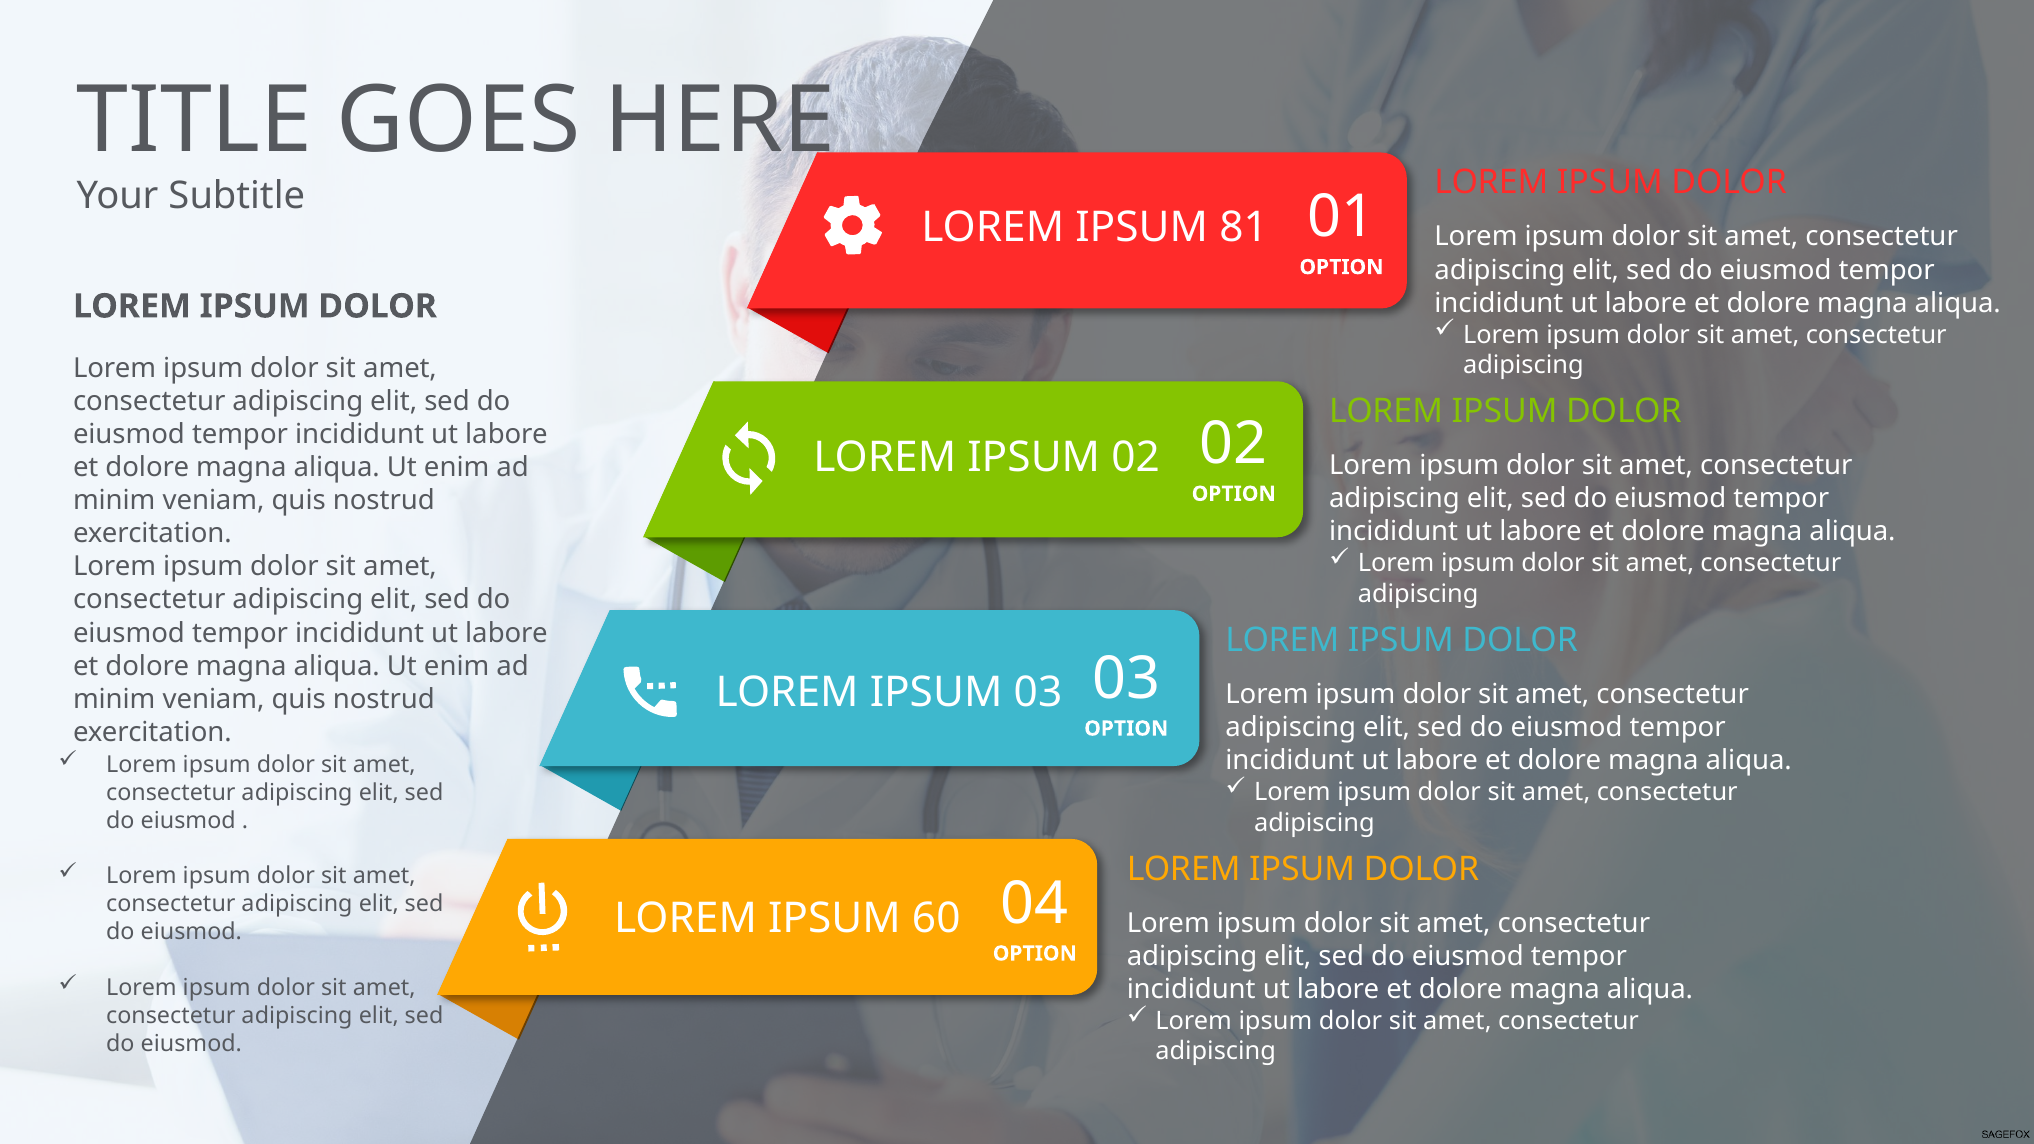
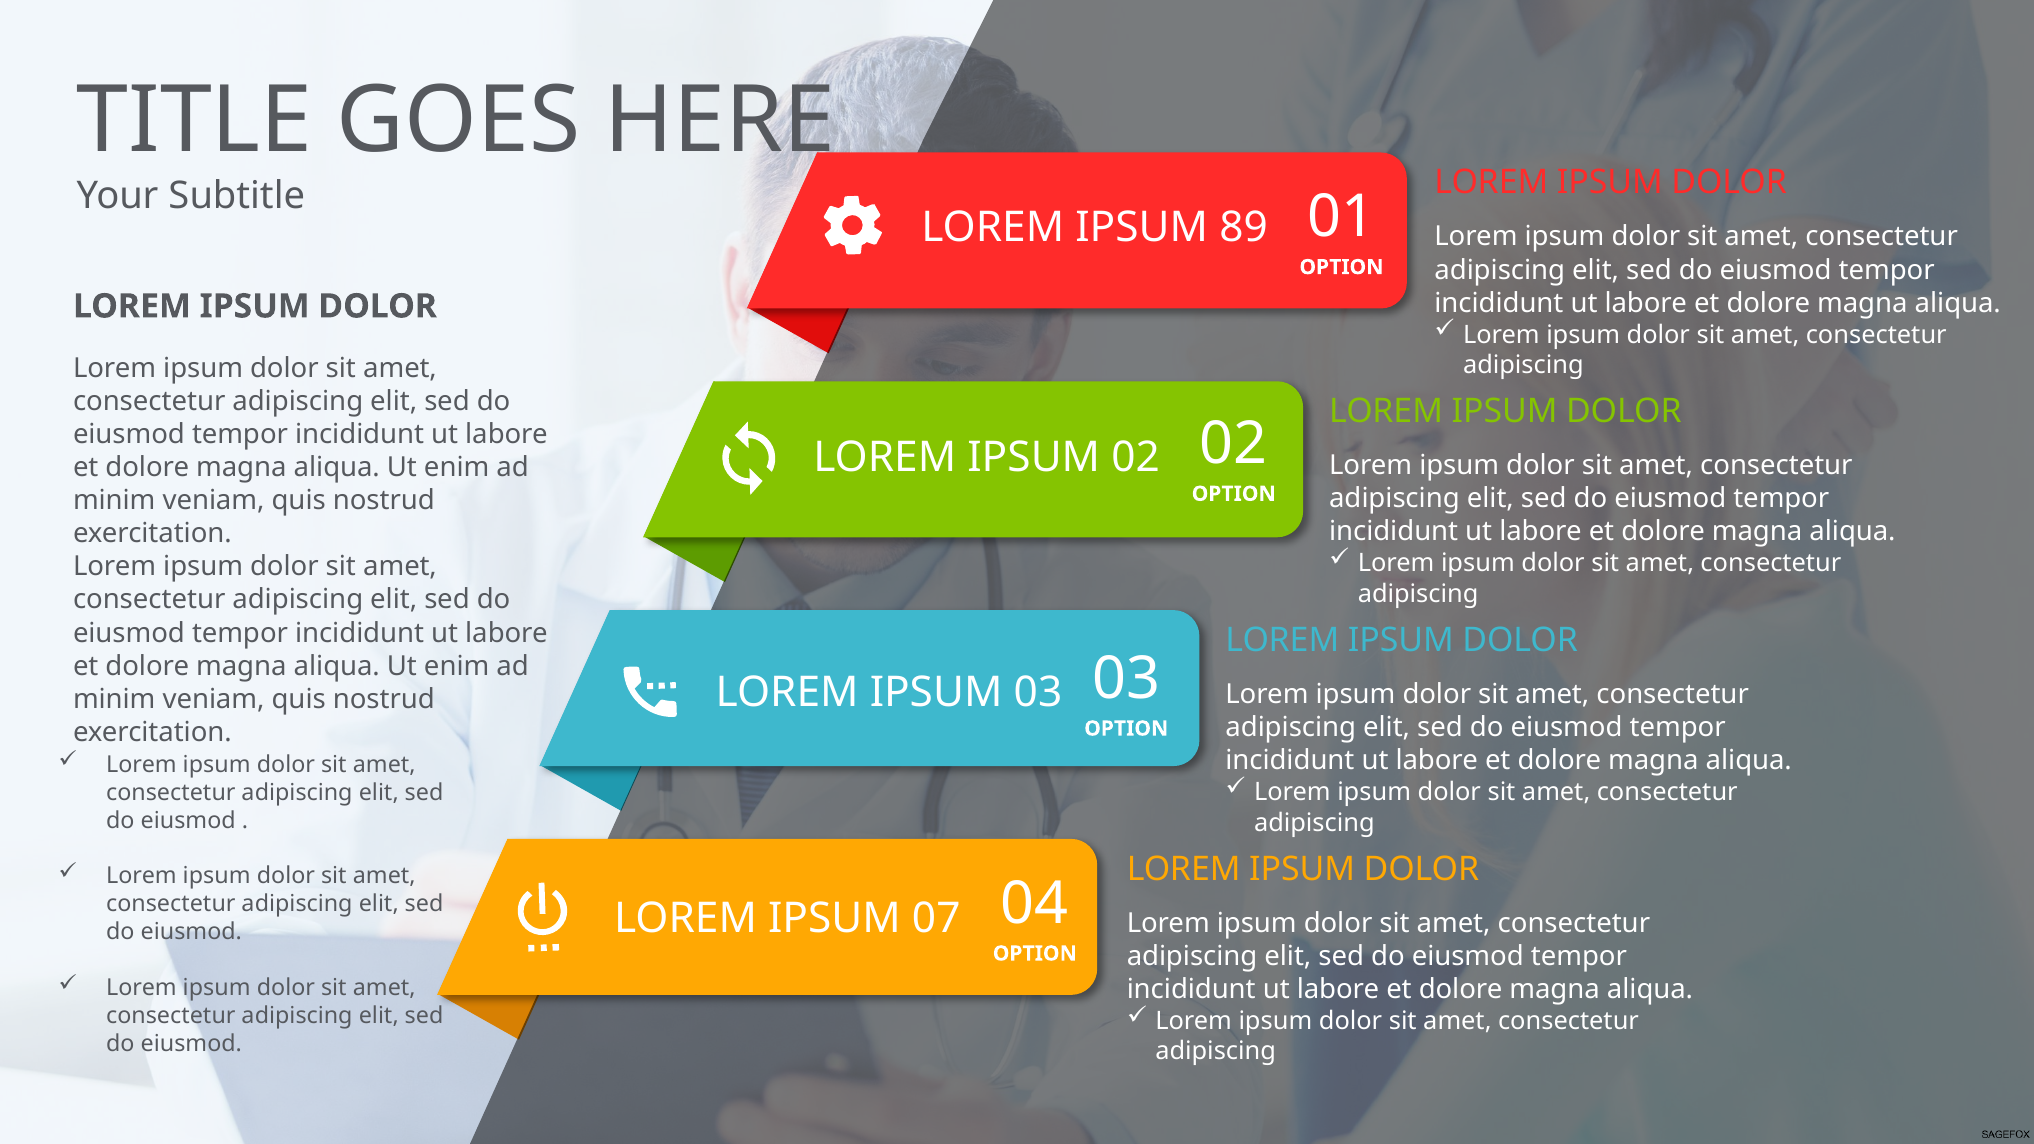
81: 81 -> 89 (1244, 227)
60: 60 -> 07 (936, 919)
